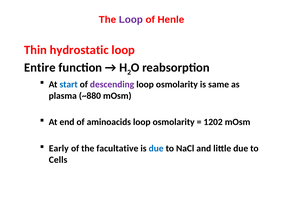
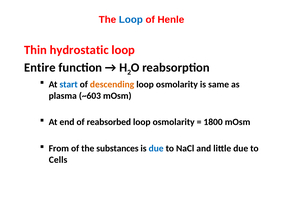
Loop colour: purple -> blue (131, 20)
descending colour: purple -> orange (112, 85)
~880: ~880 -> ~603 (90, 96)
aminoacids: aminoacids -> reabsorbed (109, 122)
1202: 1202 -> 1800 (213, 122)
Early: Early -> From (59, 149)
facultative: facultative -> substances (117, 149)
